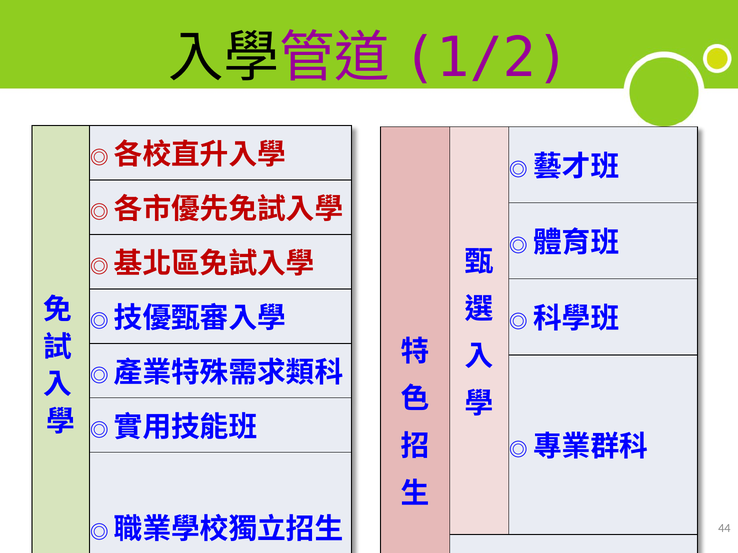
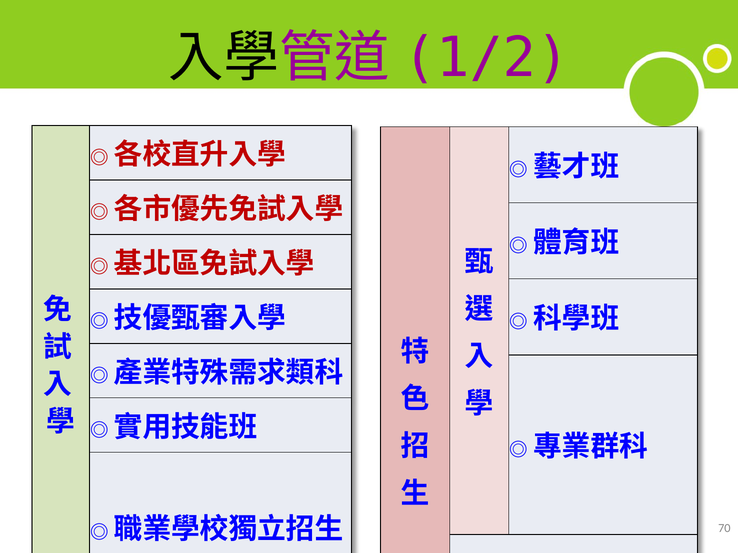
44: 44 -> 70 (724, 528)
